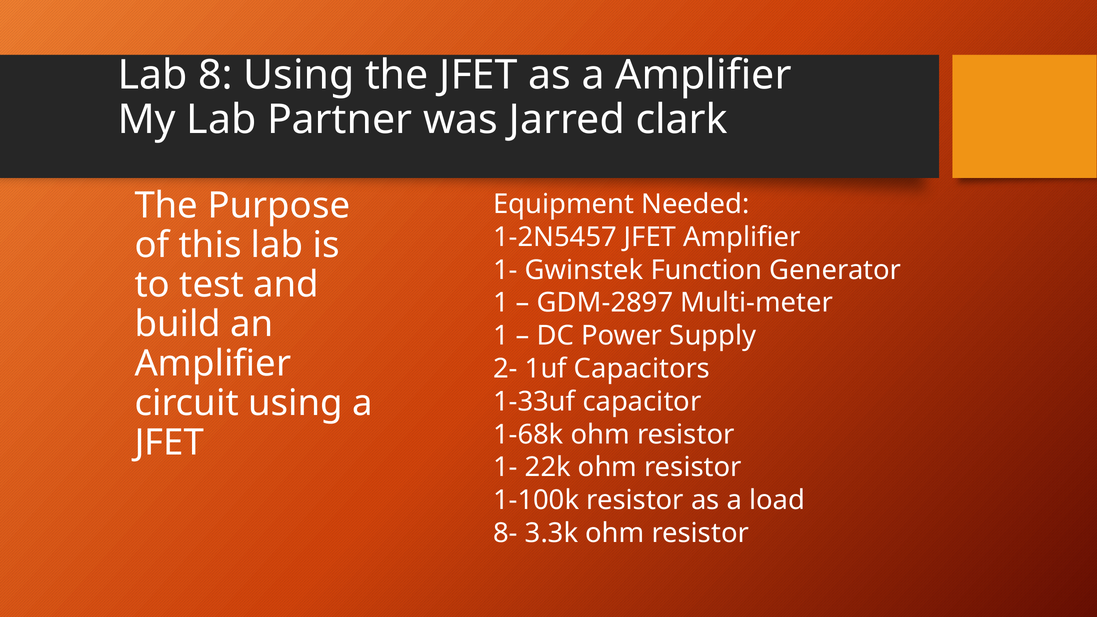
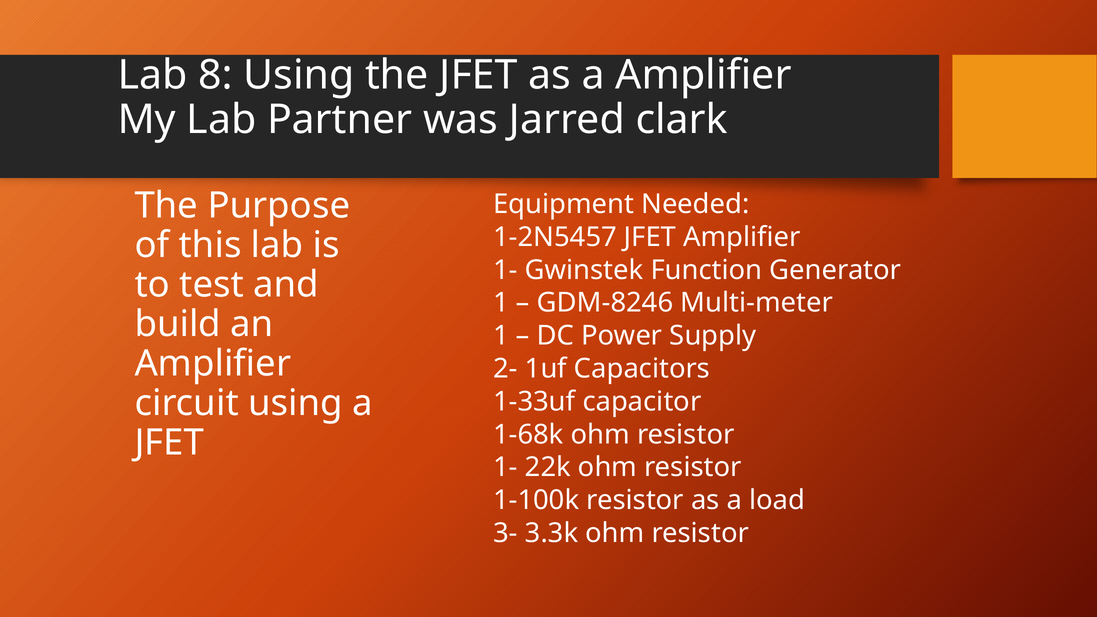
GDM-2897: GDM-2897 -> GDM-8246 (605, 303)
8-: 8- -> 3- (505, 533)
